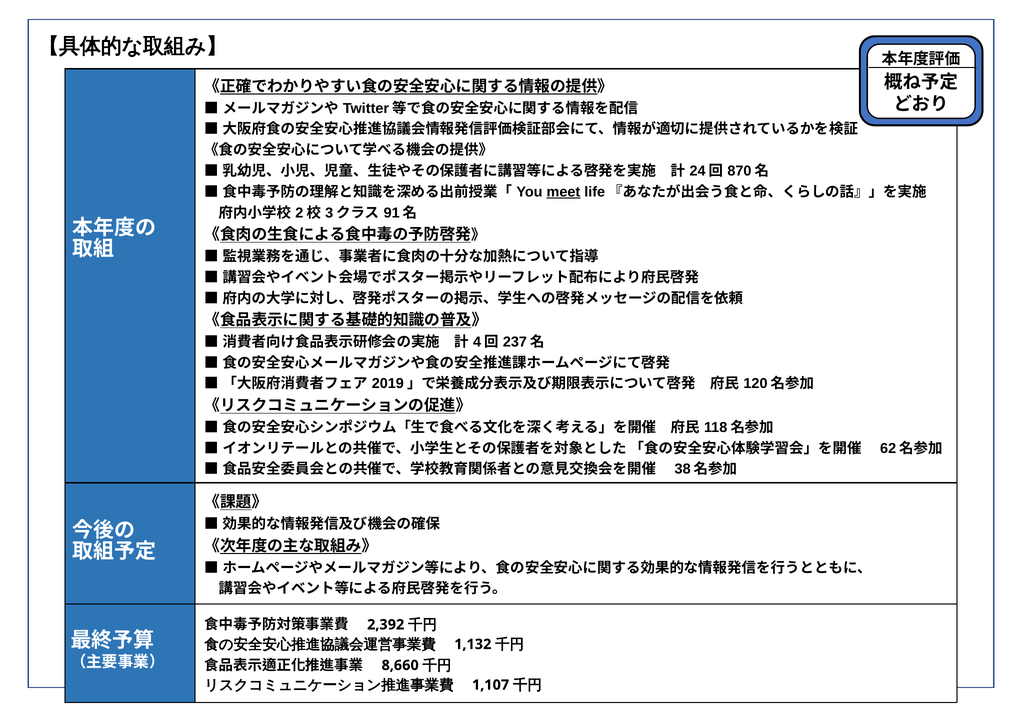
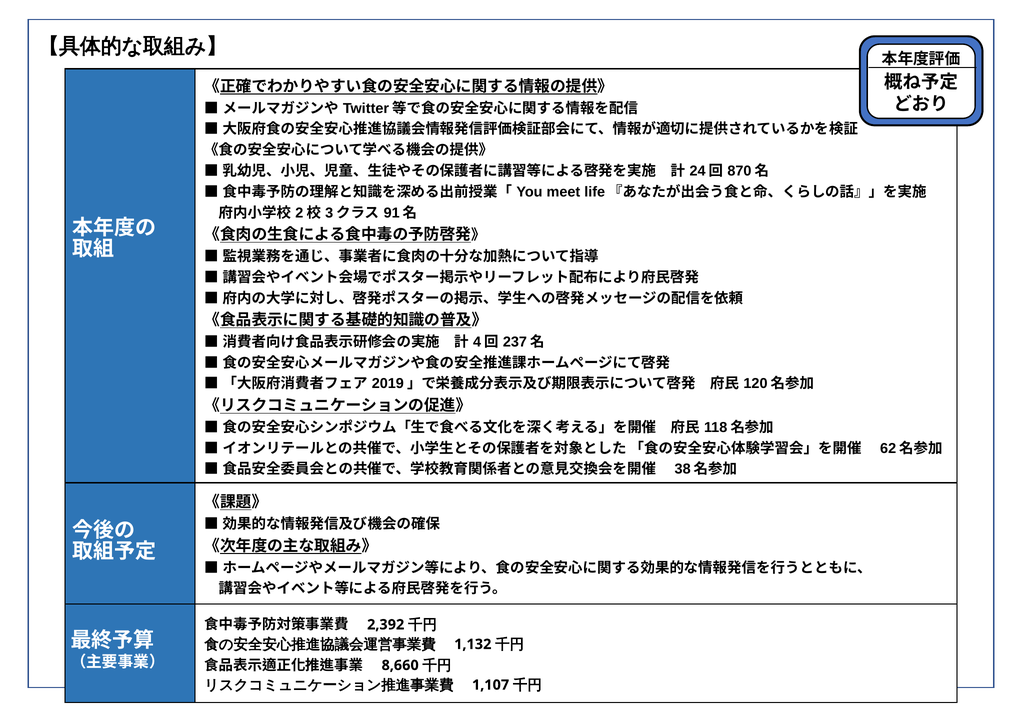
meet underline: present -> none (563, 192)
